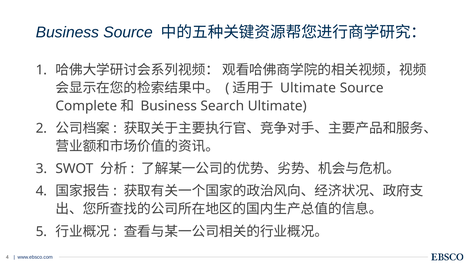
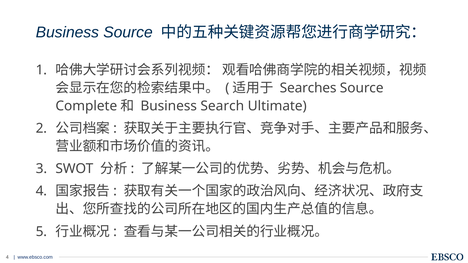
Ultimate: Ultimate -> Searches (308, 88)
